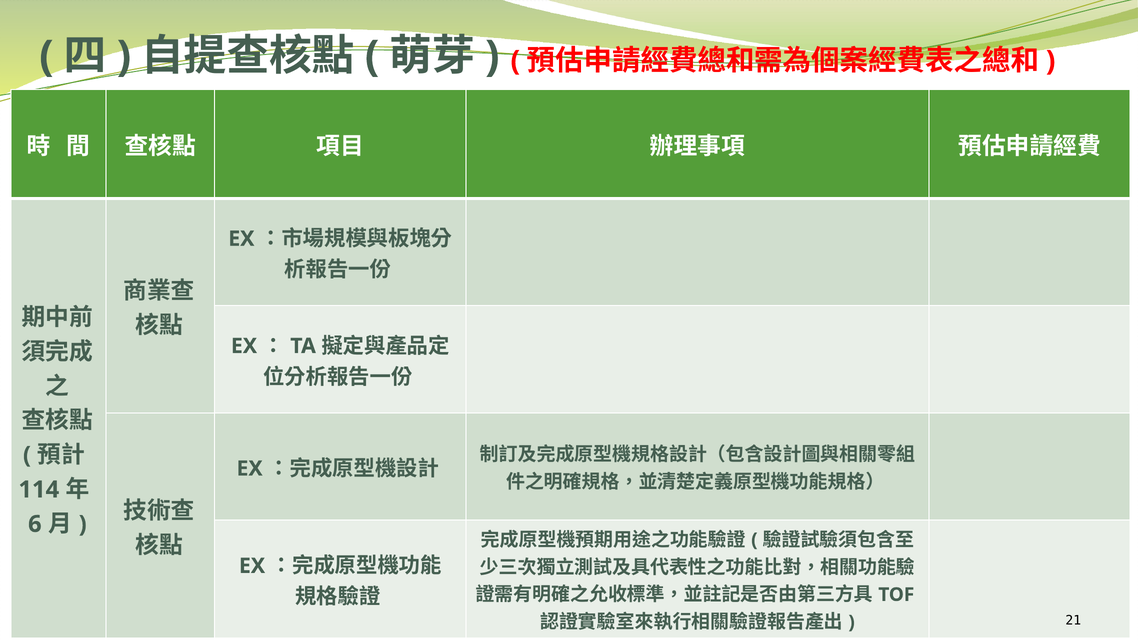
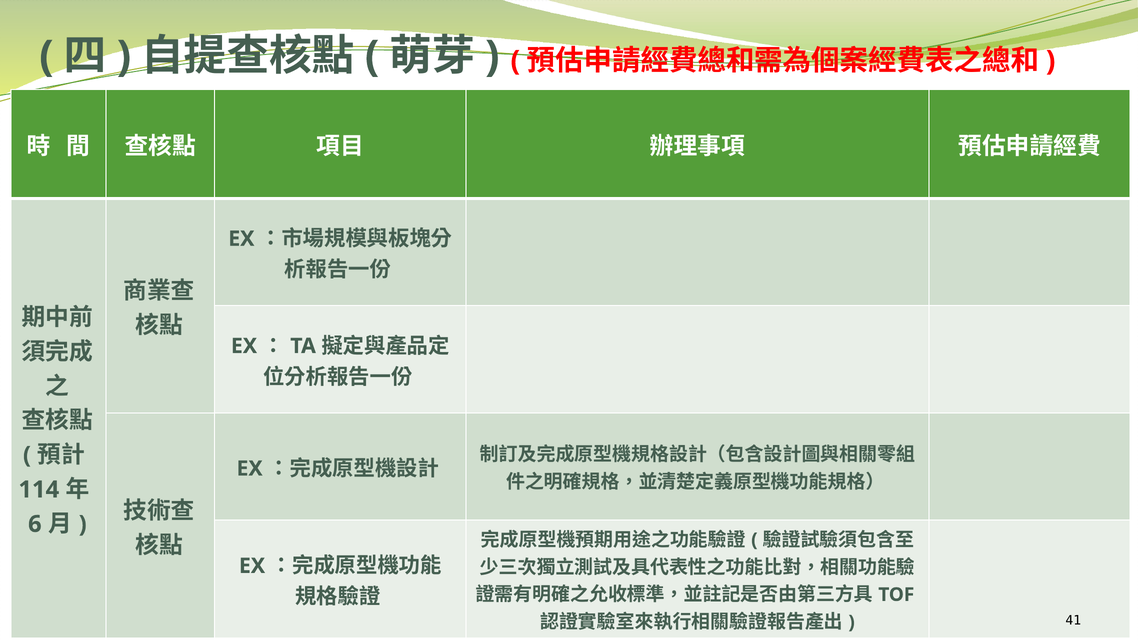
21: 21 -> 41 (1073, 620)
